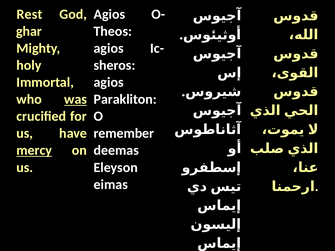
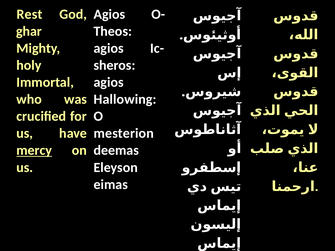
was underline: present -> none (76, 99)
Parakliton: Parakliton -> Hallowing (125, 99)
remember: remember -> mesterion (124, 133)
